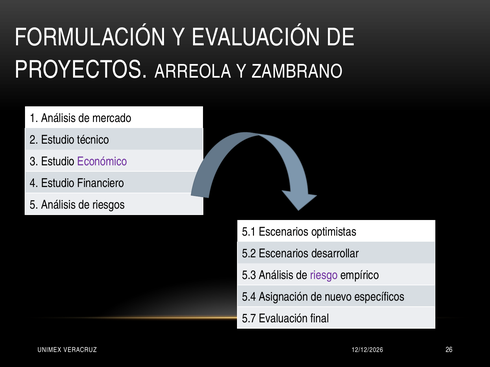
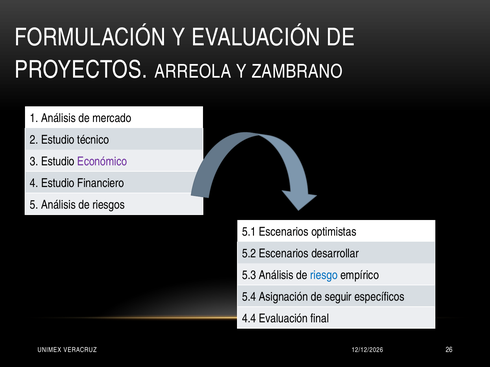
riesgo colour: purple -> blue (324, 275)
nuevo: nuevo -> seguir (338, 297)
5.7: 5.7 -> 4.4 (249, 319)
